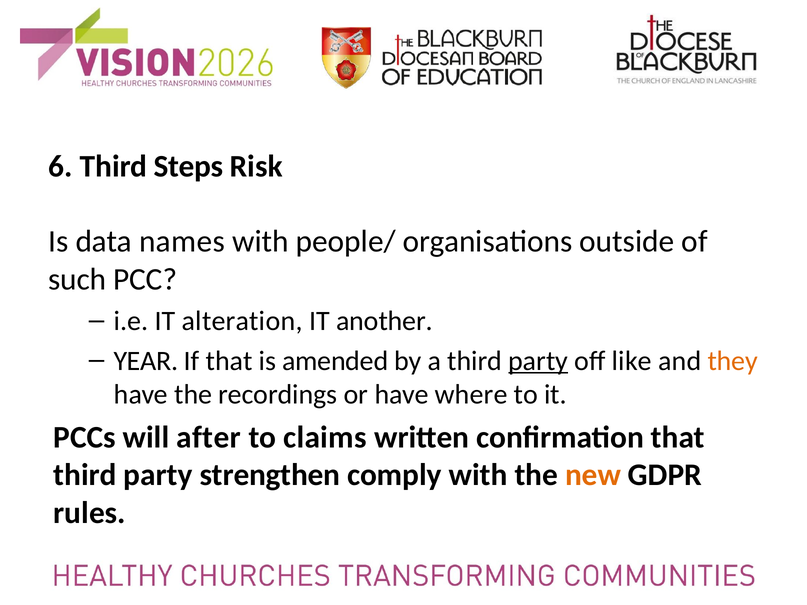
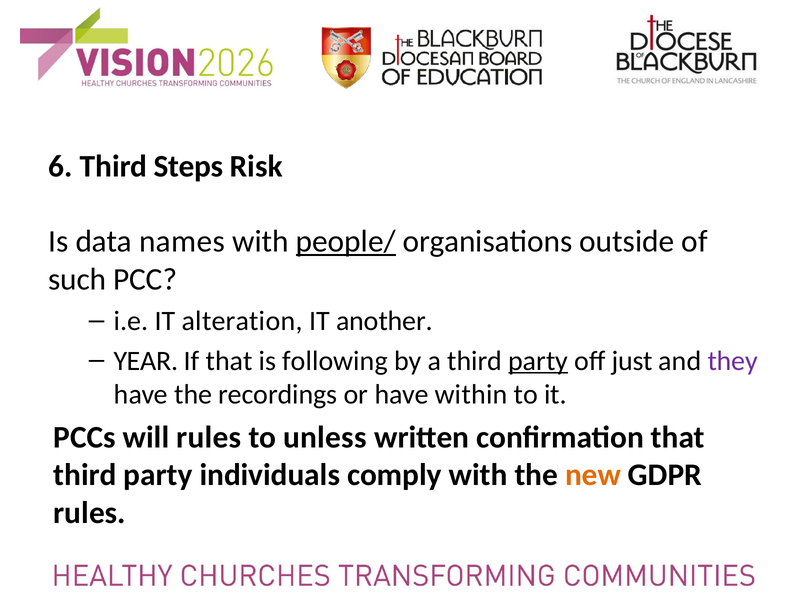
people/ underline: none -> present (346, 242)
amended: amended -> following (335, 361)
like: like -> just (632, 361)
they colour: orange -> purple (733, 361)
where: where -> within (471, 395)
will after: after -> rules (209, 438)
claims: claims -> unless (325, 438)
strengthen: strengthen -> individuals (270, 475)
